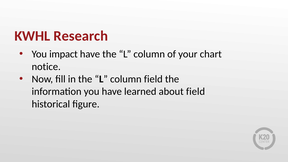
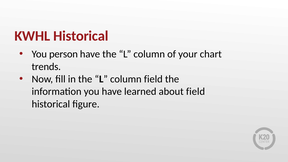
KWHL Research: Research -> Historical (81, 36)
impact: impact -> person (63, 54)
notice: notice -> trends (46, 67)
